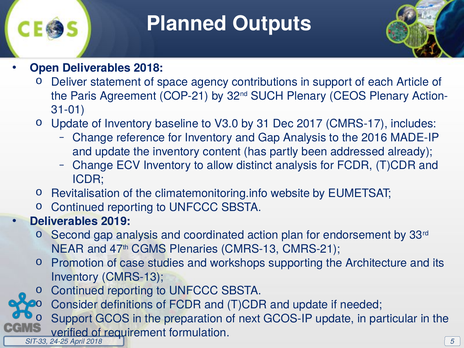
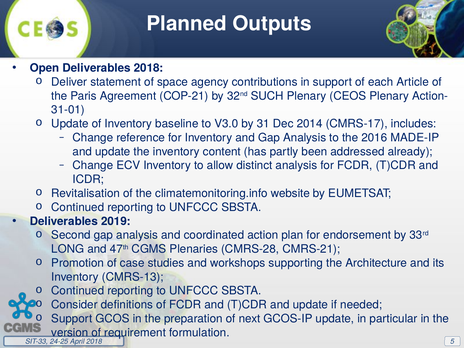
2017: 2017 -> 2014 (310, 124)
NEAR: NEAR -> LONG (68, 249)
Plenaries CMRS-13: CMRS-13 -> CMRS-28 (250, 249)
verified: verified -> version (70, 333)
